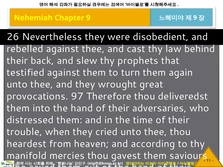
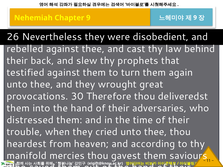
97: 97 -> 30 (77, 96)
